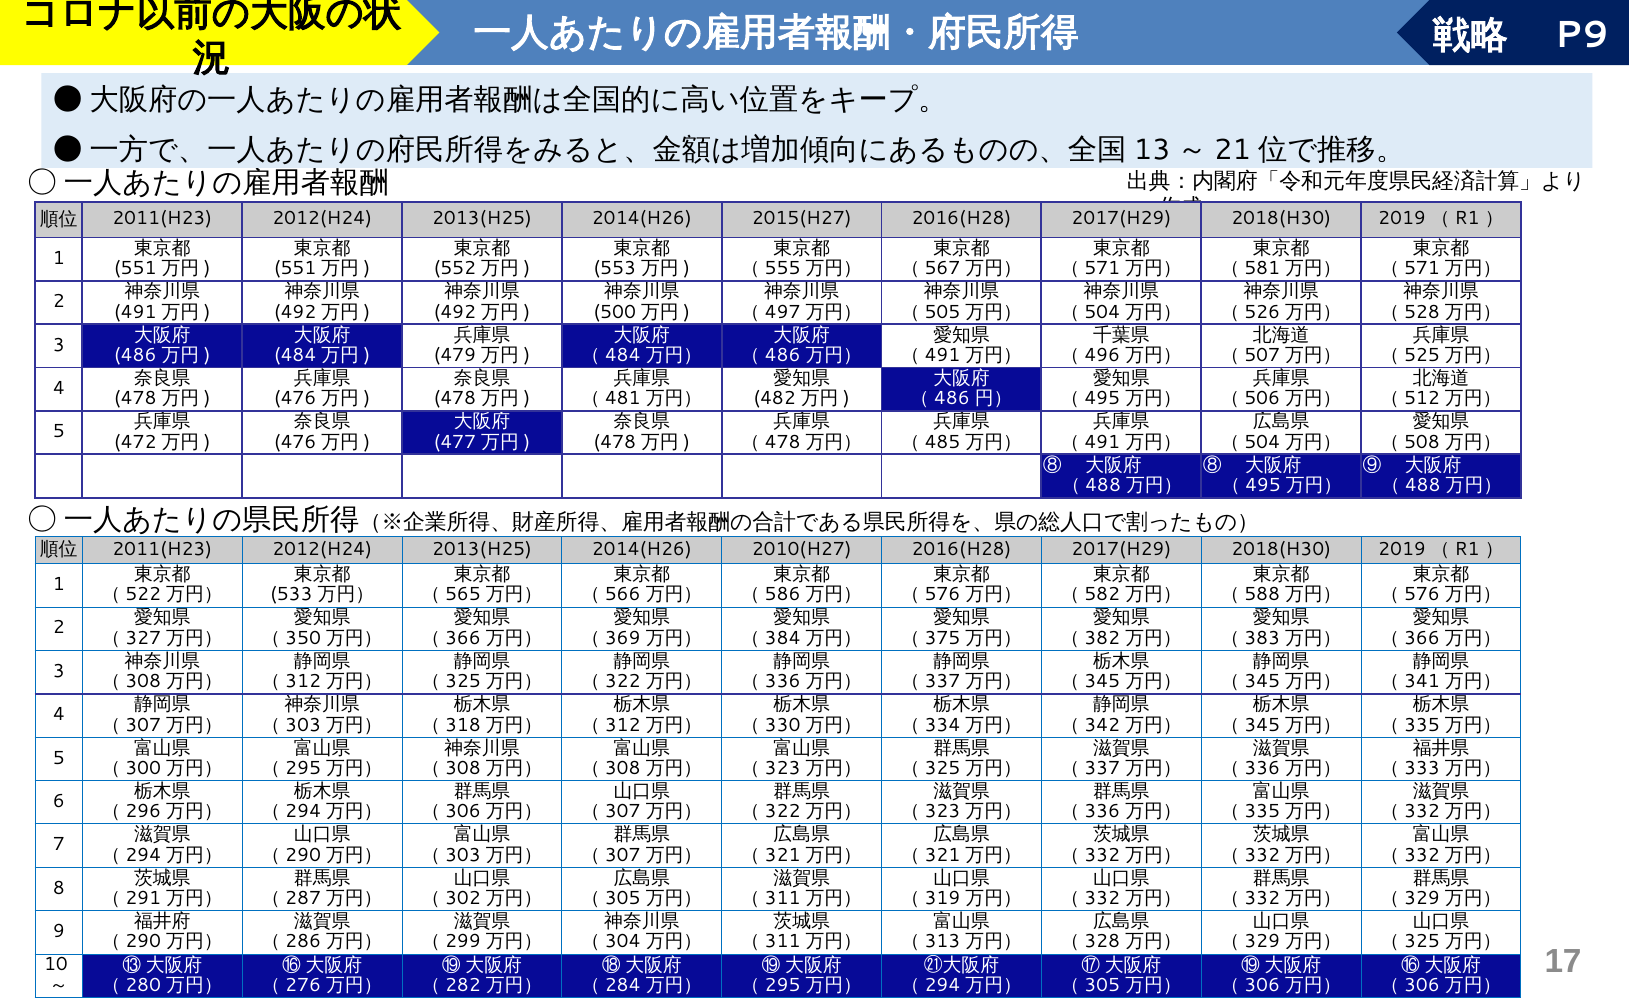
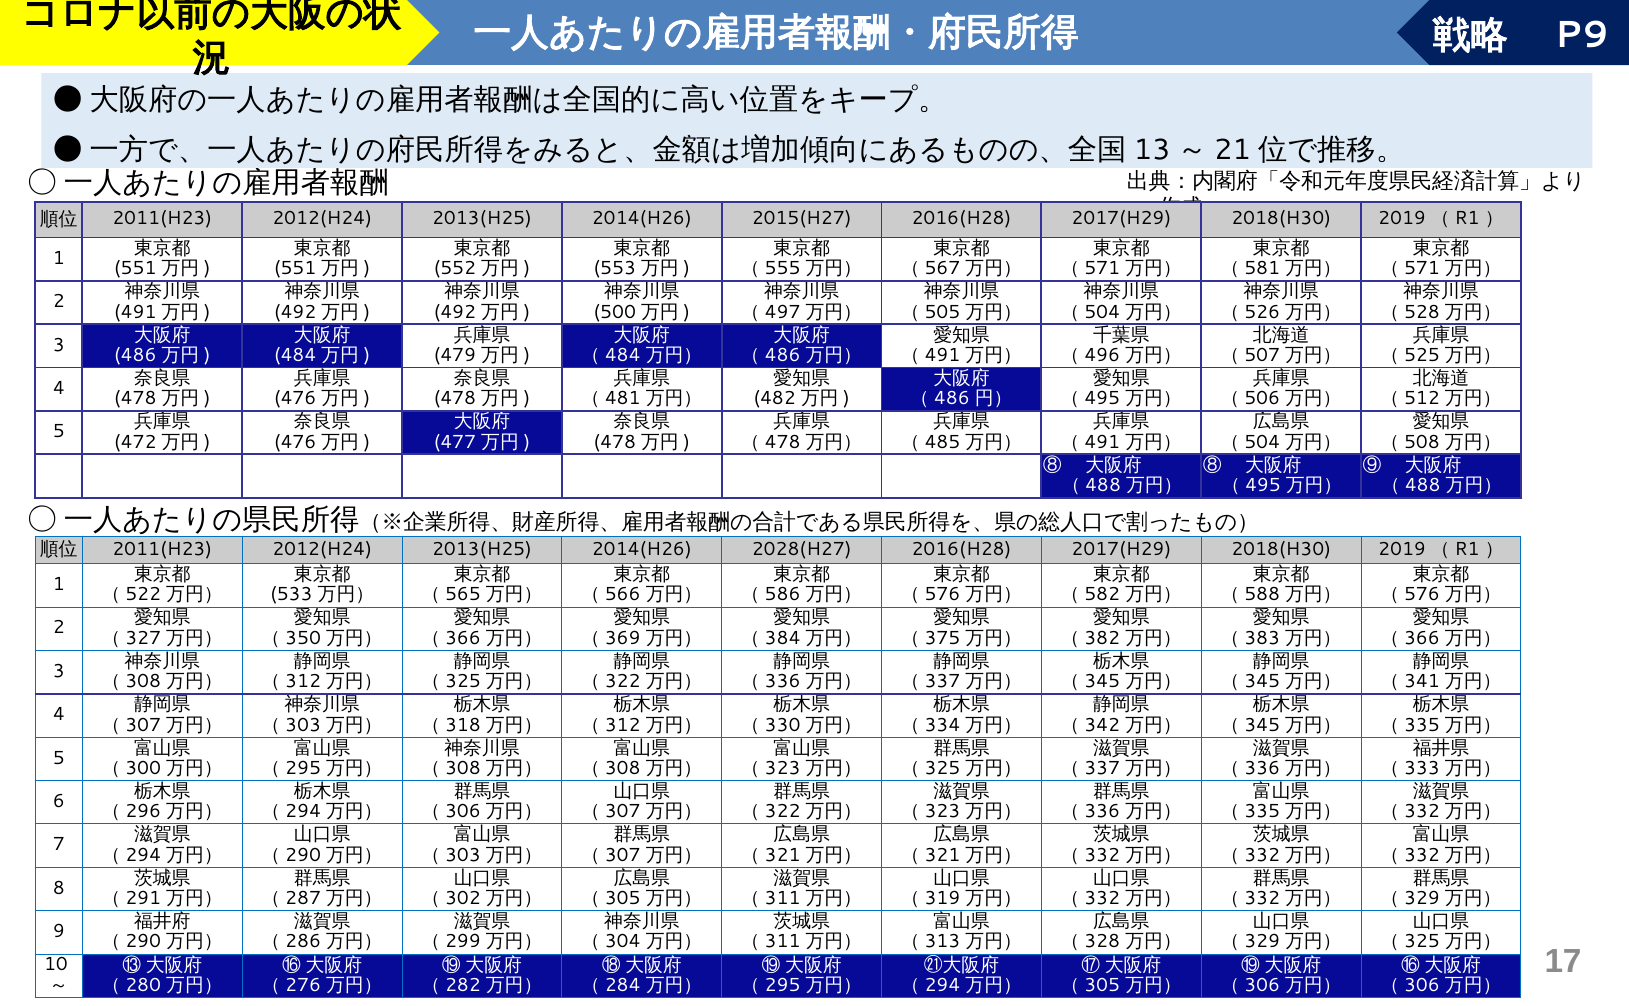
2010(H27: 2010(H27 -> 2028(H27 (802, 549)
